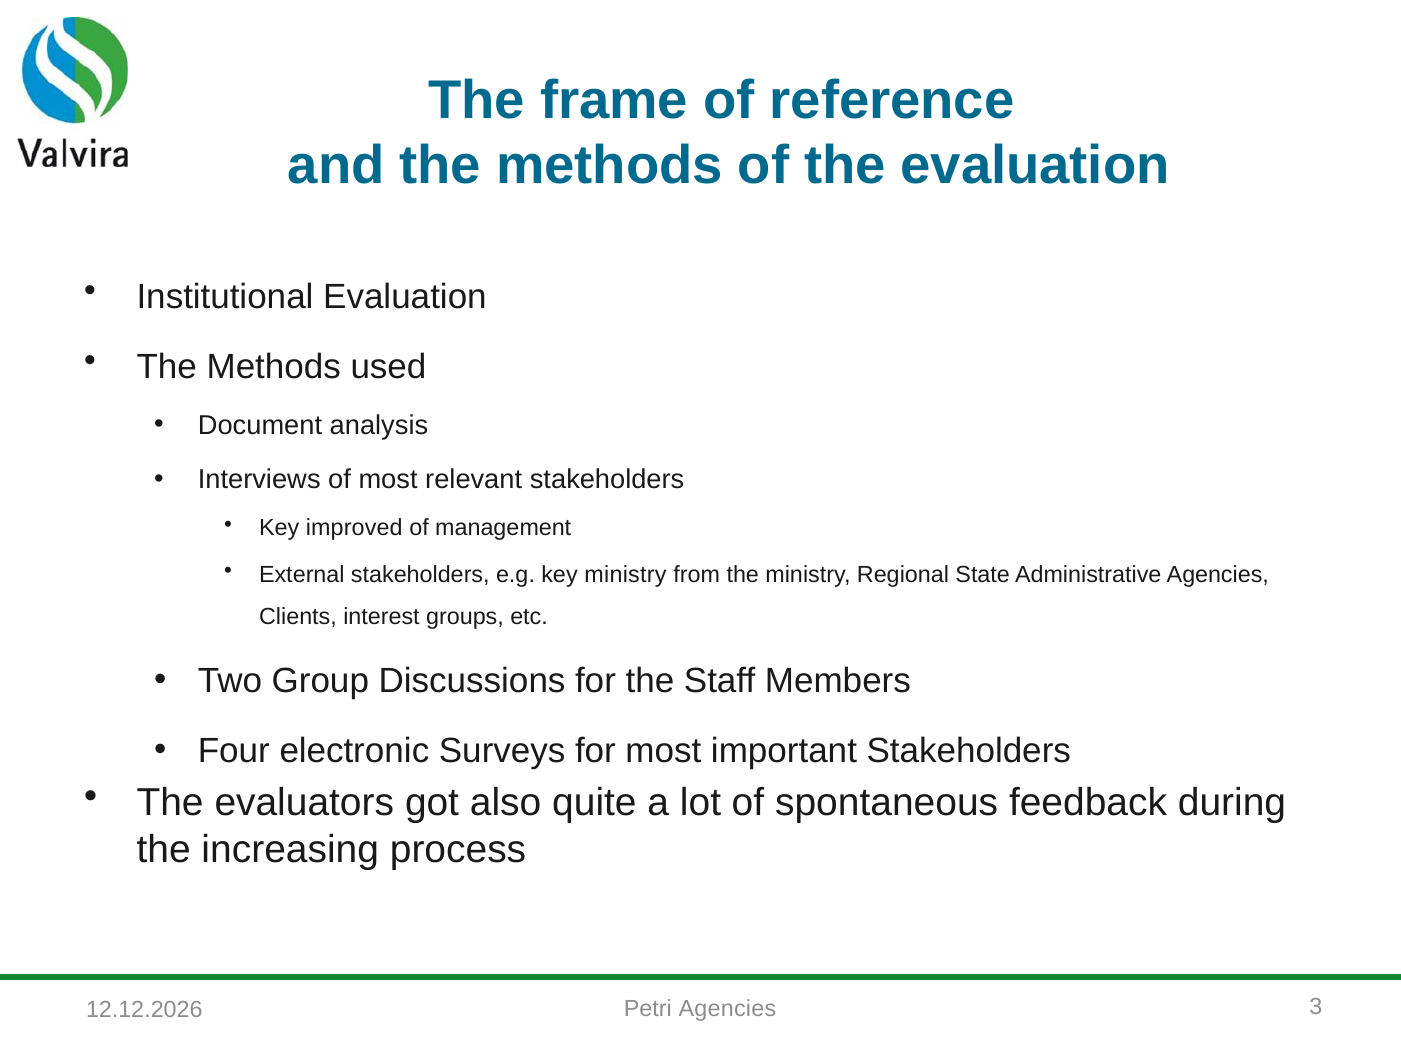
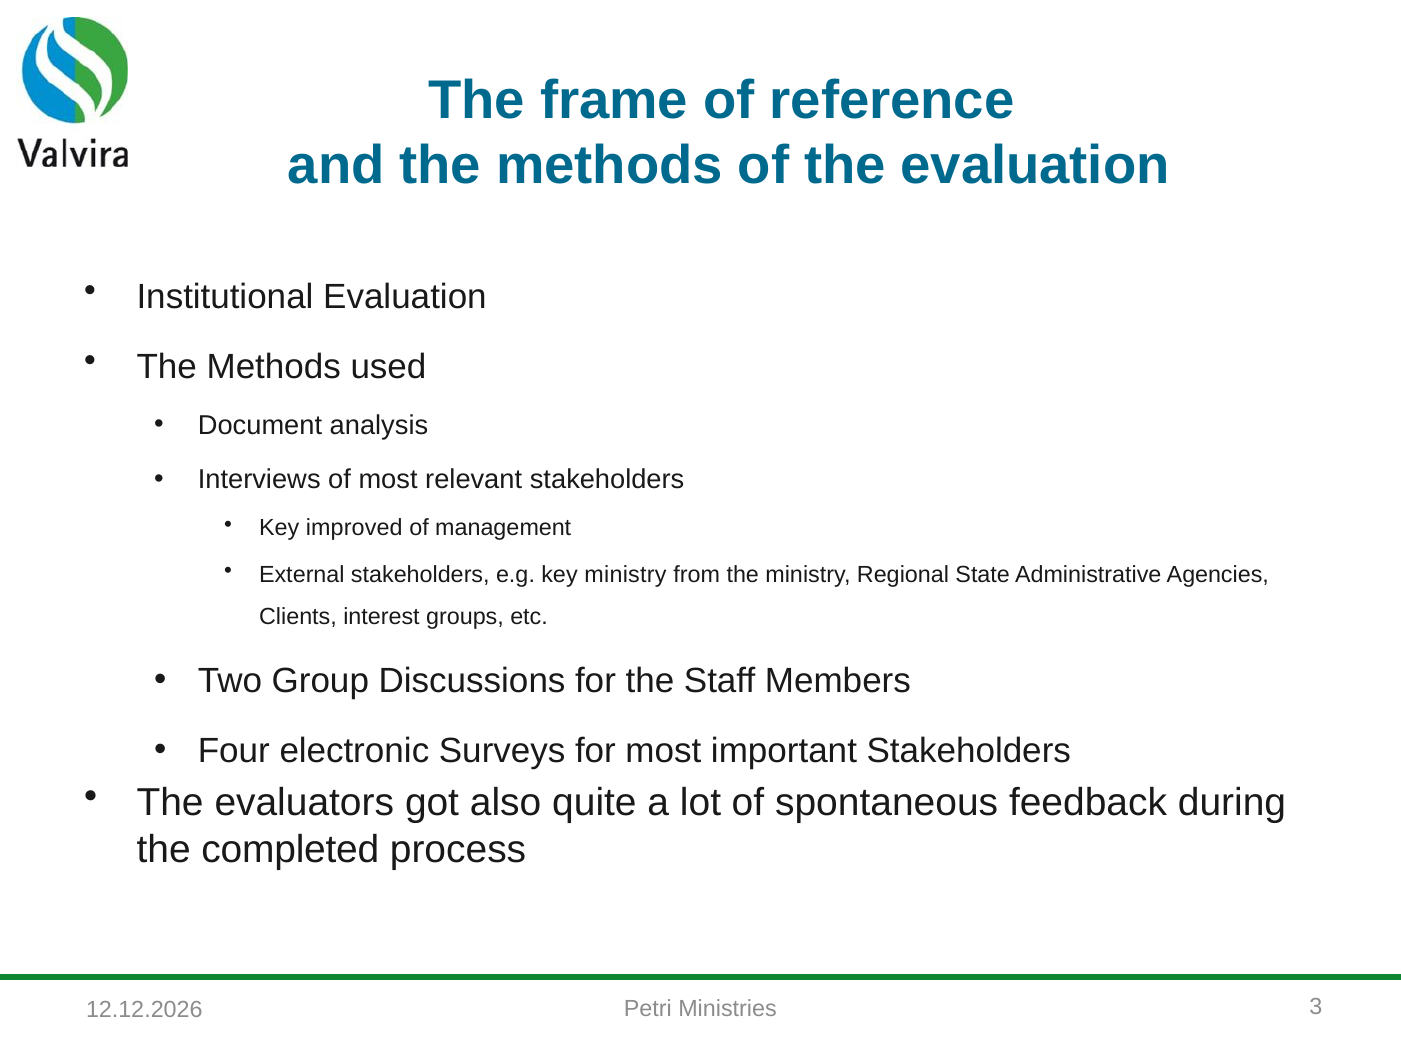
increasing: increasing -> completed (290, 850)
Petri Agencies: Agencies -> Ministries (728, 1010)
